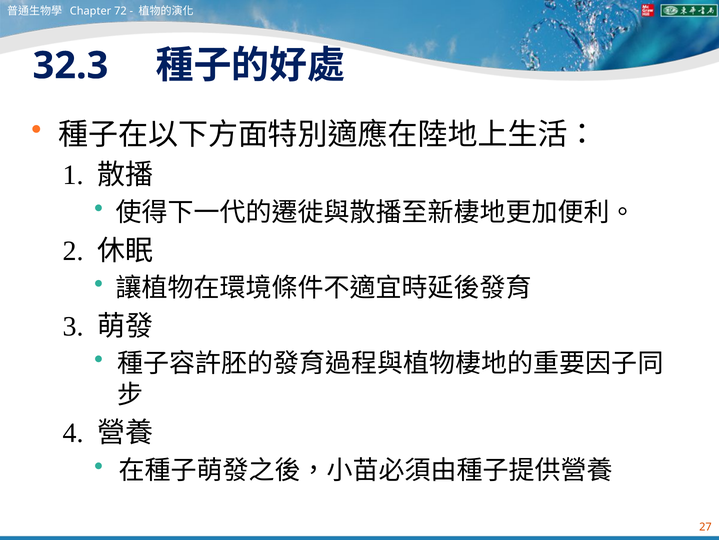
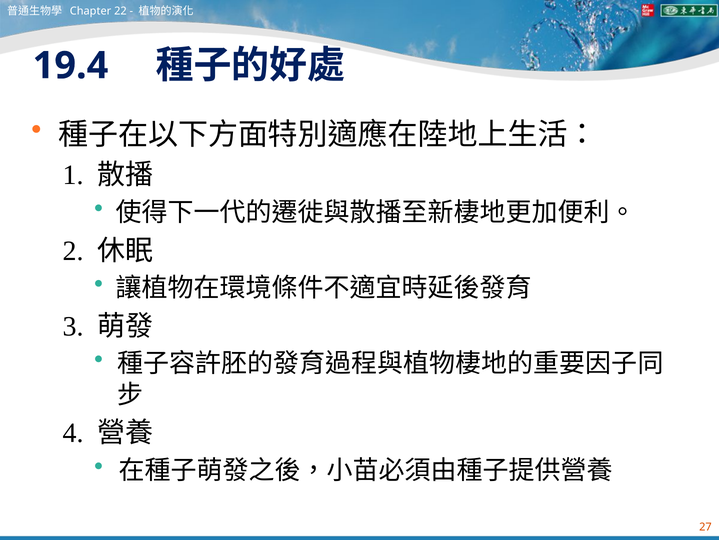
72: 72 -> 22 (120, 11)
32.3: 32.3 -> 19.4 (71, 66)
